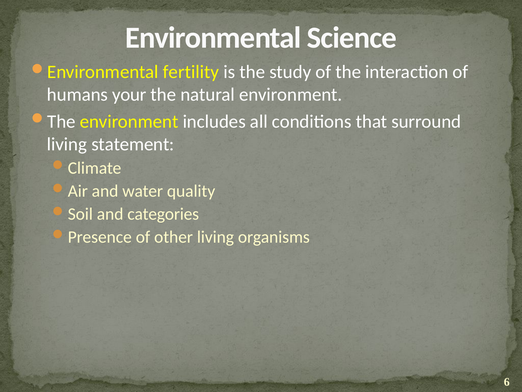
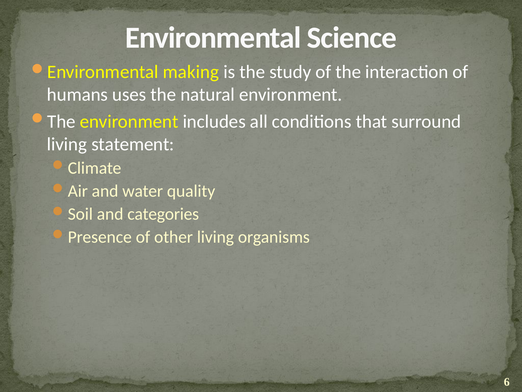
fertility: fertility -> making (191, 72)
your: your -> uses (129, 94)
